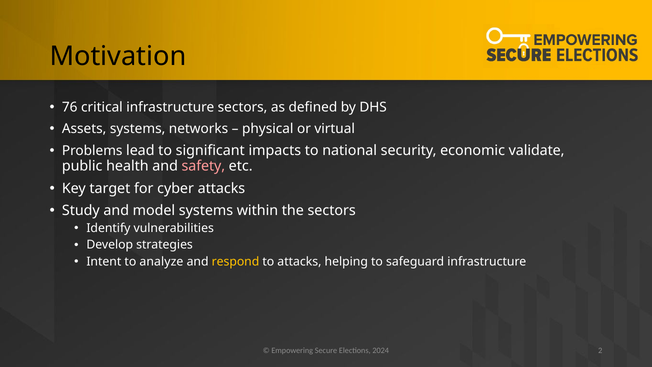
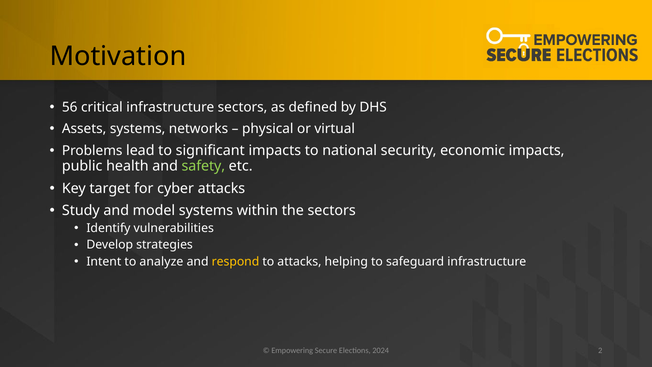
76: 76 -> 56 (70, 107)
economic validate: validate -> impacts (537, 151)
safety colour: pink -> light green (203, 166)
